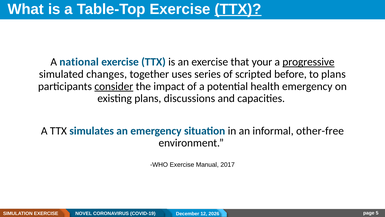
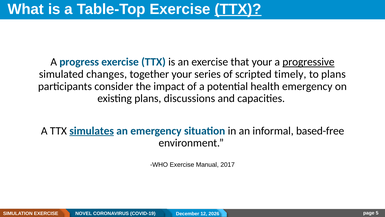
national: national -> progress (79, 62)
together uses: uses -> your (182, 74)
before: before -> timely (290, 74)
consider underline: present -> none (114, 86)
simulates underline: none -> present (92, 131)
other-free: other-free -> based-free (320, 131)
